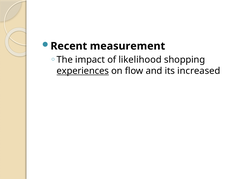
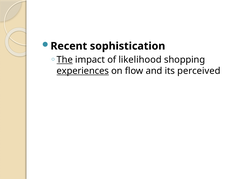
measurement: measurement -> sophistication (128, 46)
The underline: none -> present (65, 60)
increased: increased -> perceived (199, 71)
